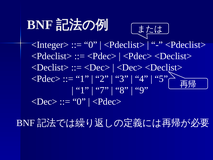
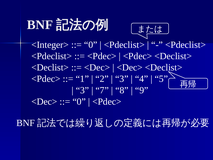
1: 1 -> 3 (82, 90)
